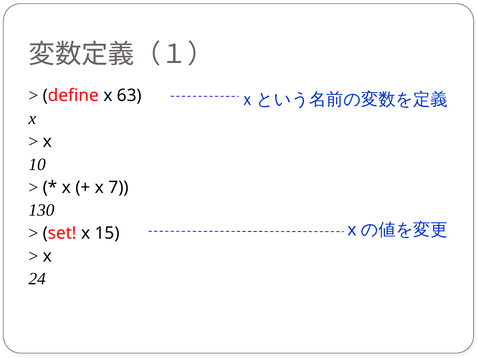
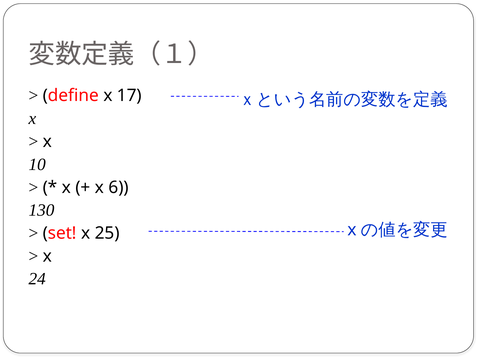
63: 63 -> 17 (129, 96)
7: 7 -> 6 (119, 187)
15: 15 -> 25 (107, 233)
